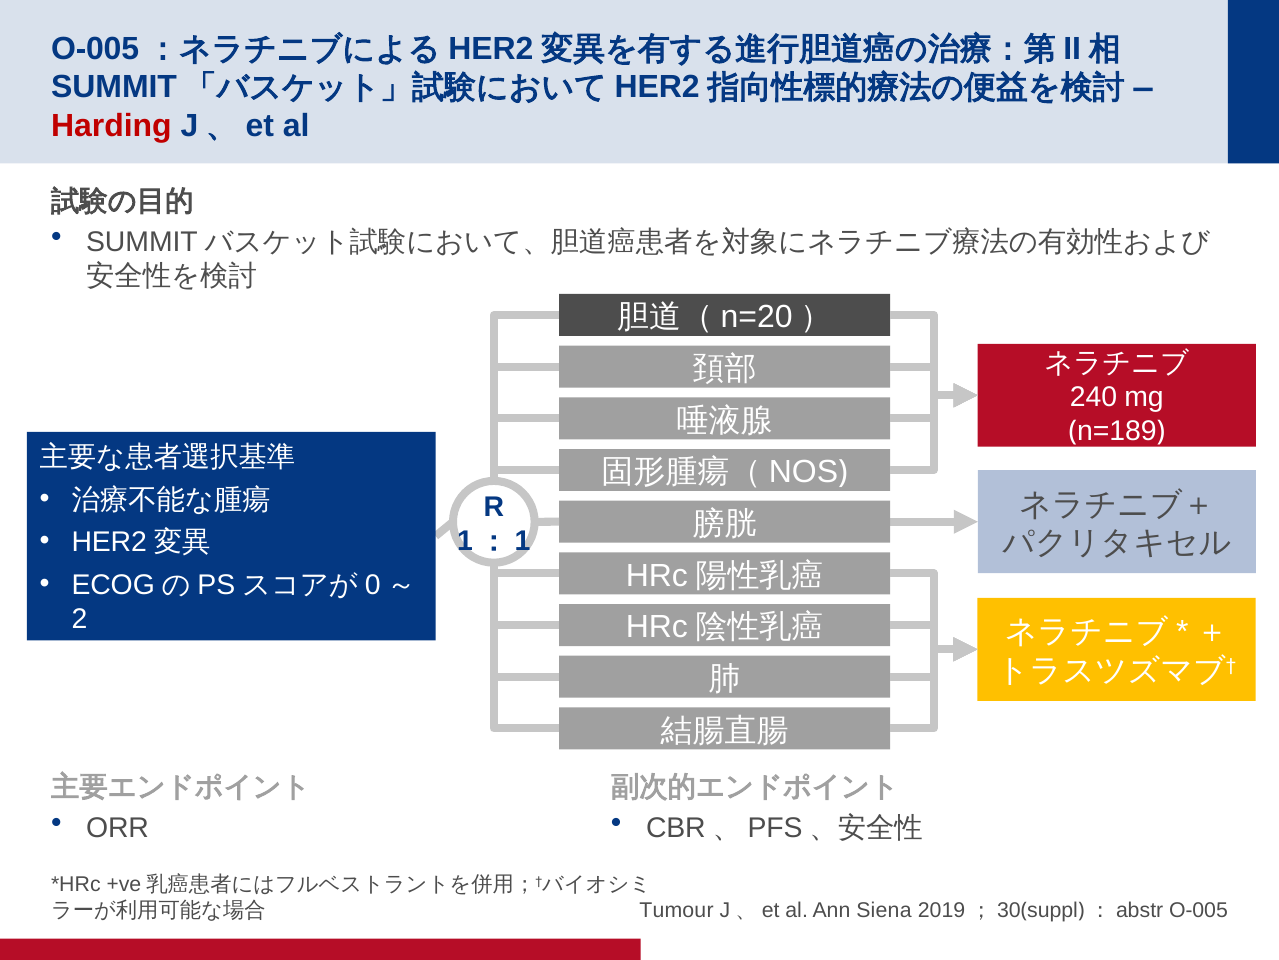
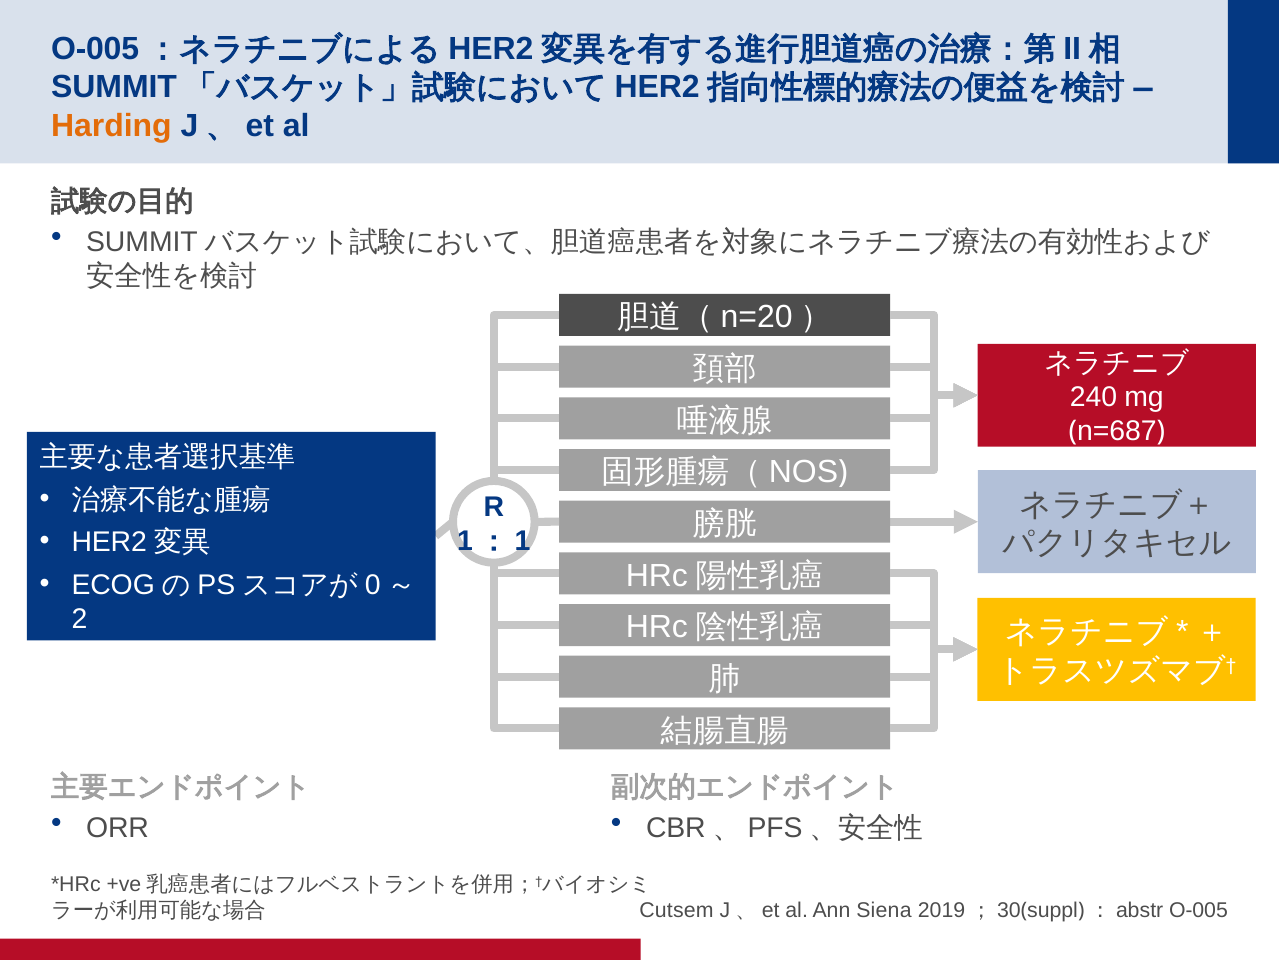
Harding colour: red -> orange (111, 125)
n=189: n=189 -> n=687 (1117, 431)
Tumour: Tumour -> Cutsem (676, 909)
